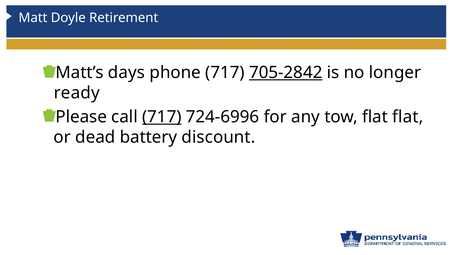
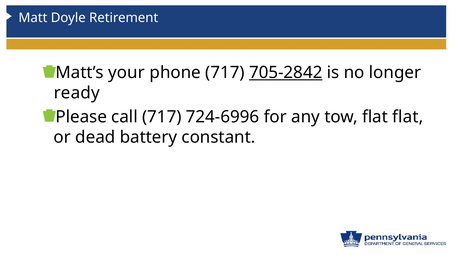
days: days -> your (127, 73)
717 underline: present -> none (162, 117)
discount: discount -> constant (218, 137)
